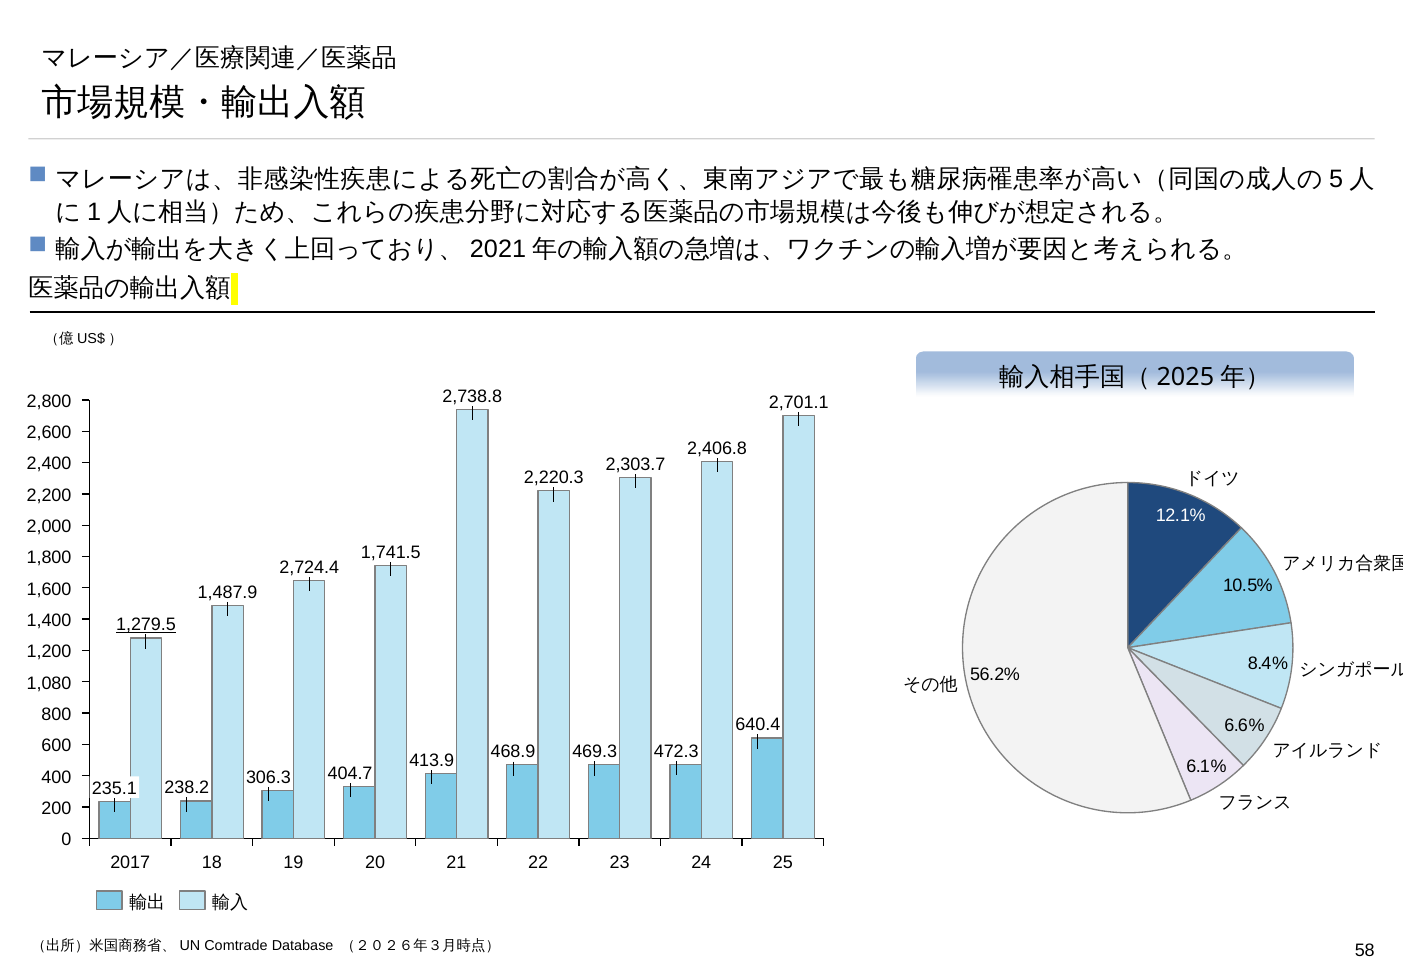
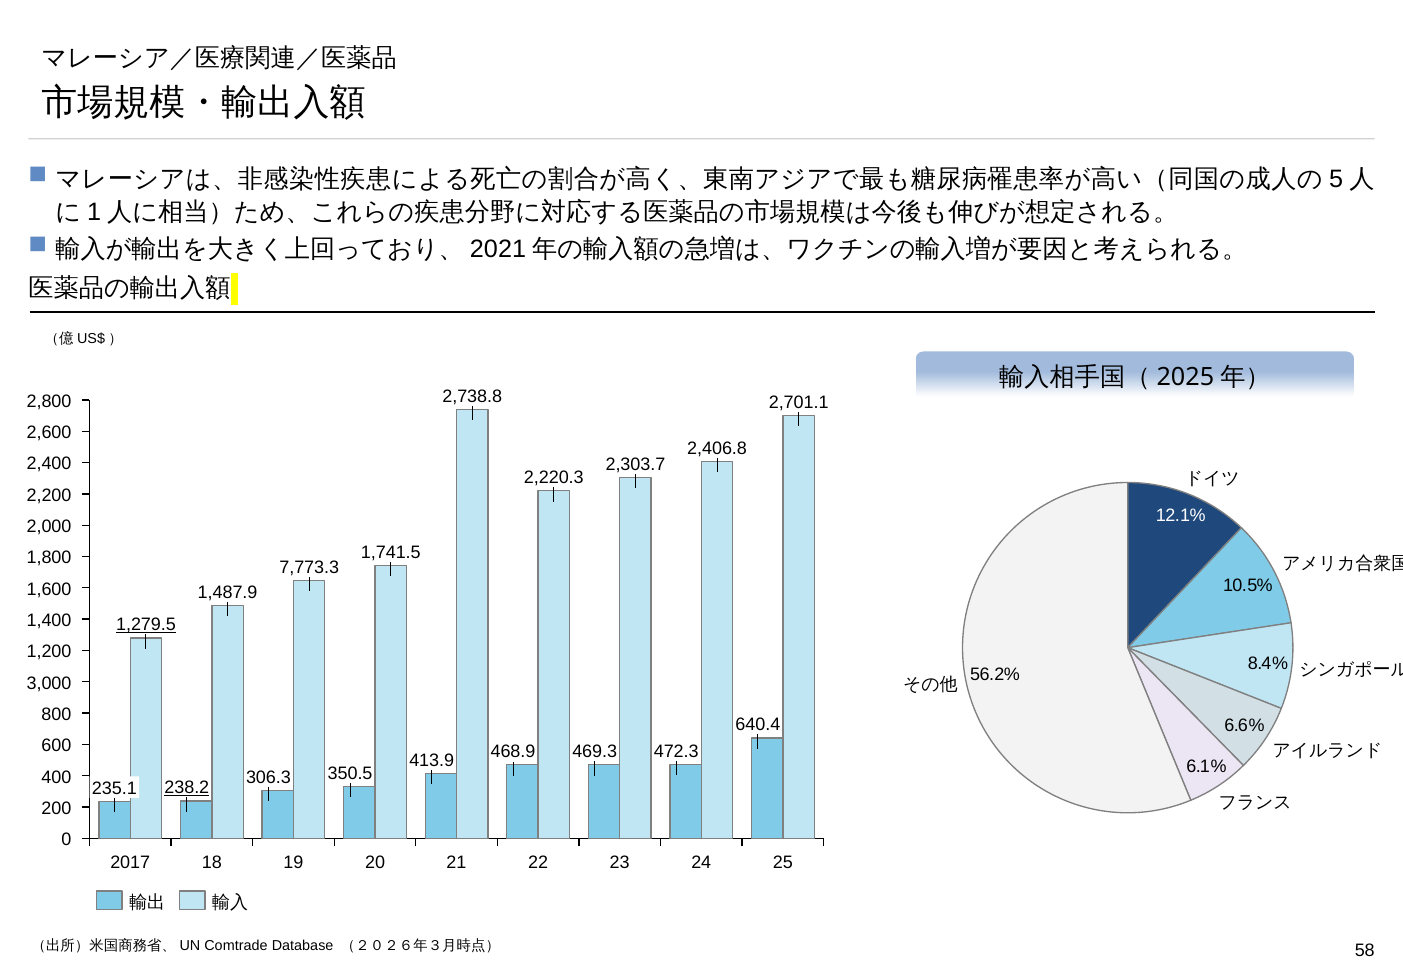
2,724.4: 2,724.4 -> 7,773.3 (309, 568)
1,080: 1,080 -> 3,000 (49, 683)
404.7: 404.7 -> 350.5 (350, 774)
238.2 underline: none -> present (187, 788)
